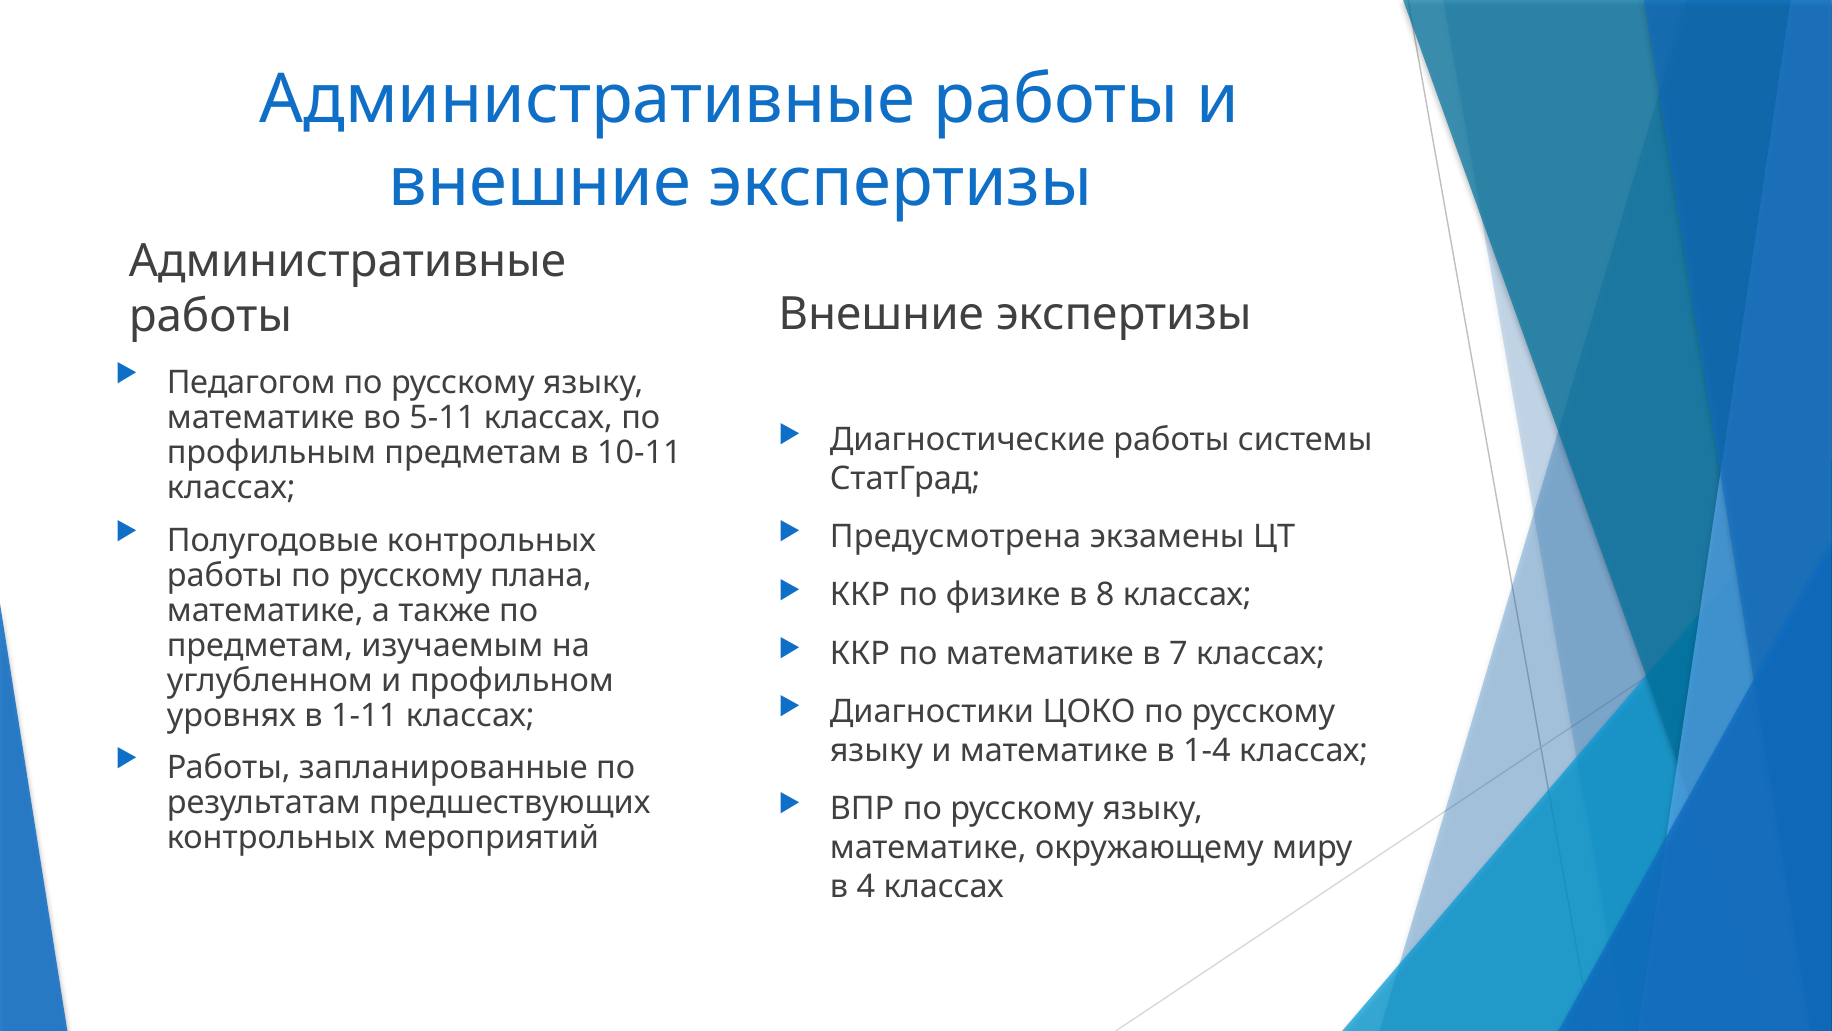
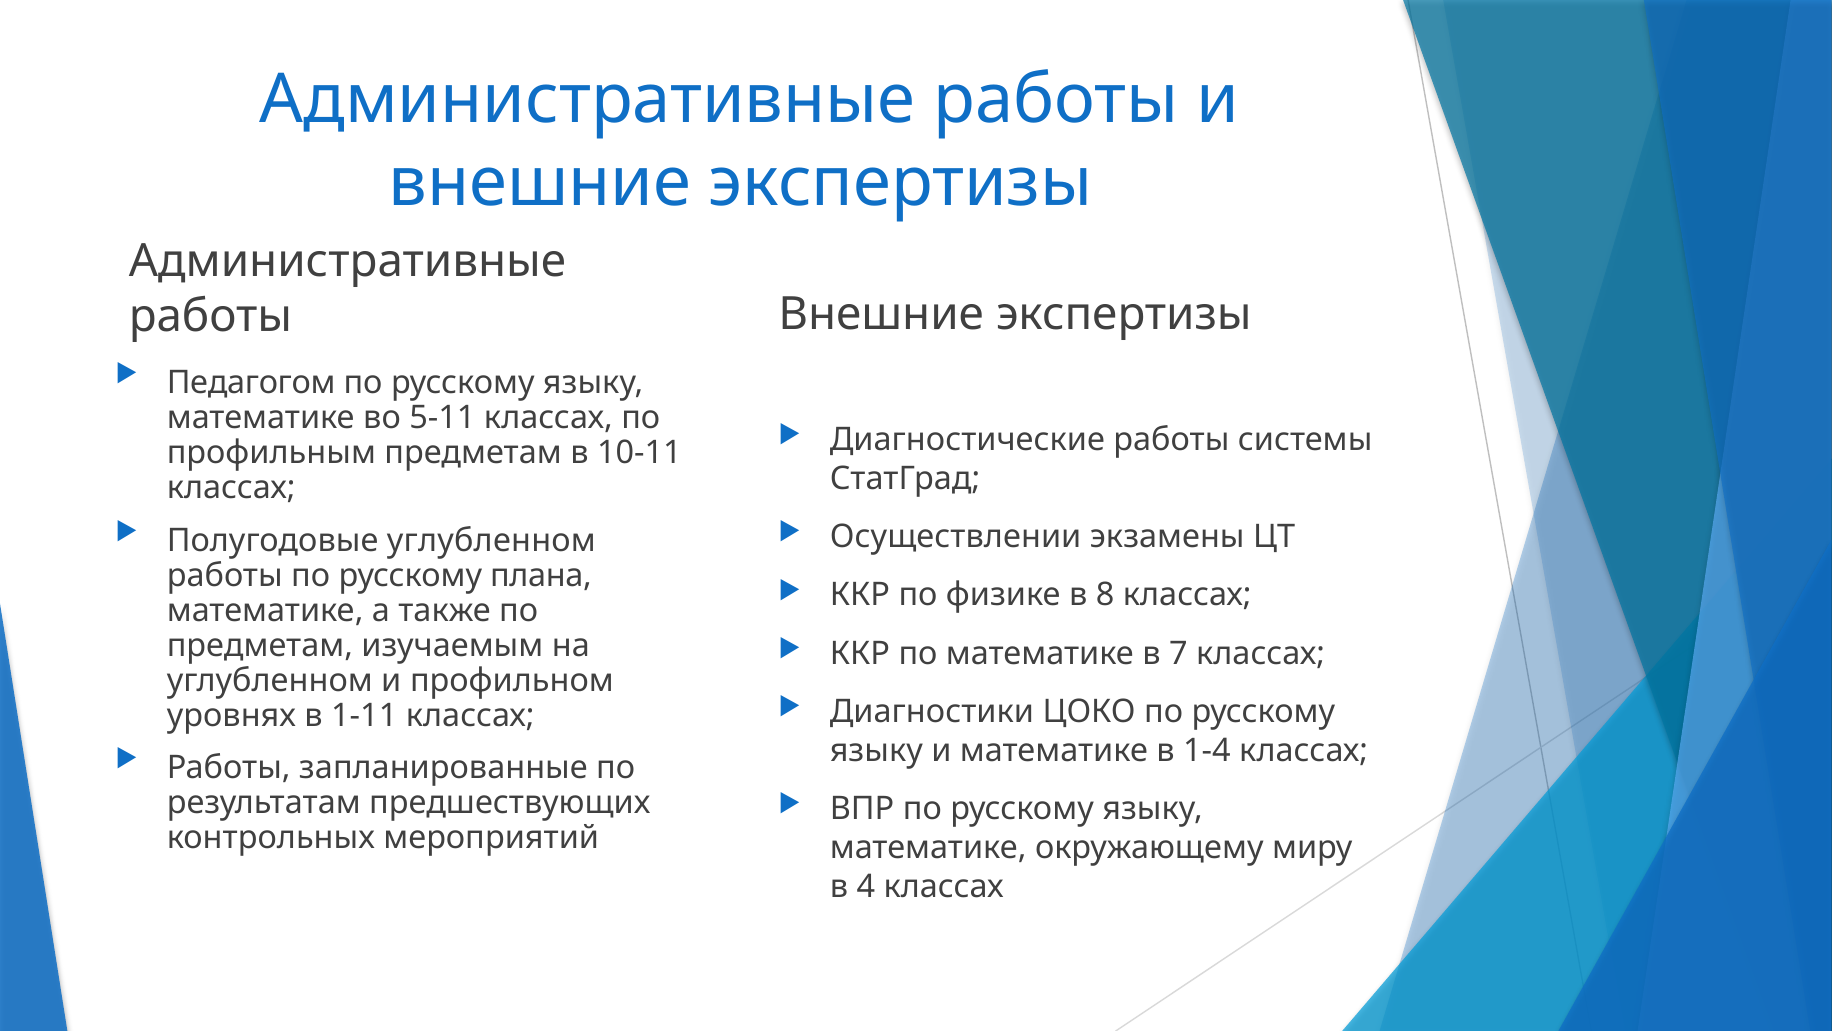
Полугодовые контрольных: контрольных -> углубленном (491, 540)
Предусмотрена: Предусмотрена -> Осуществлении (956, 537)
